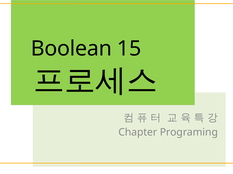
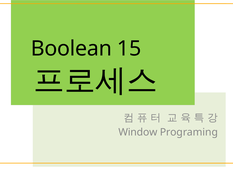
Chapter: Chapter -> Window (138, 133)
